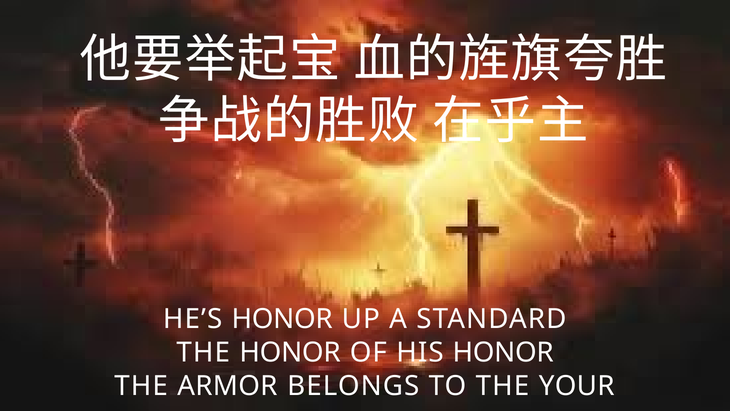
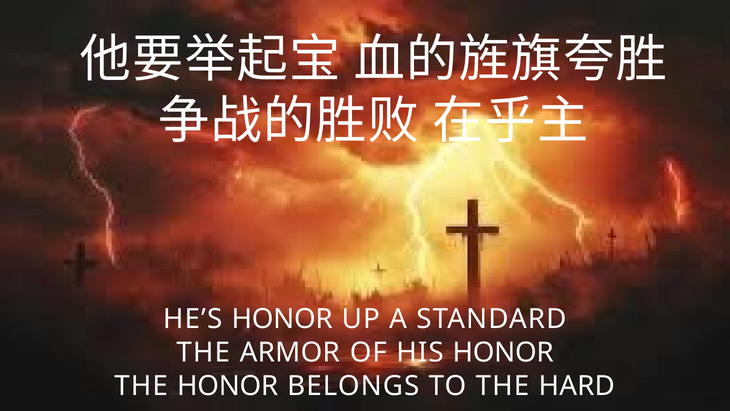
THE HONOR: HONOR -> ARMOR (290, 352)
THE ARMOR: ARMOR -> HONOR (228, 386)
YOUR: YOUR -> HARD (577, 386)
